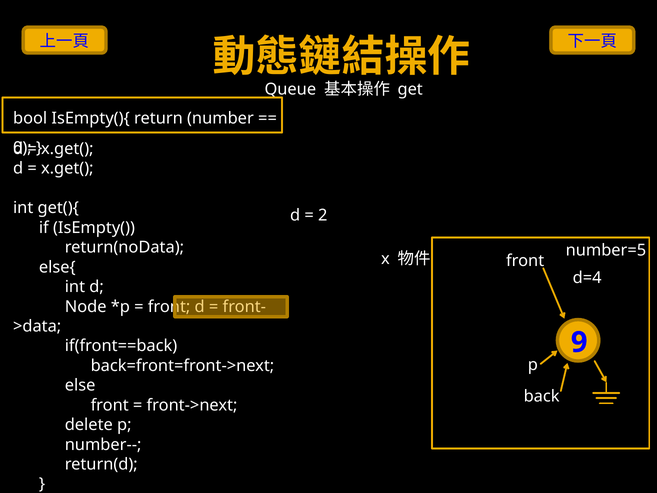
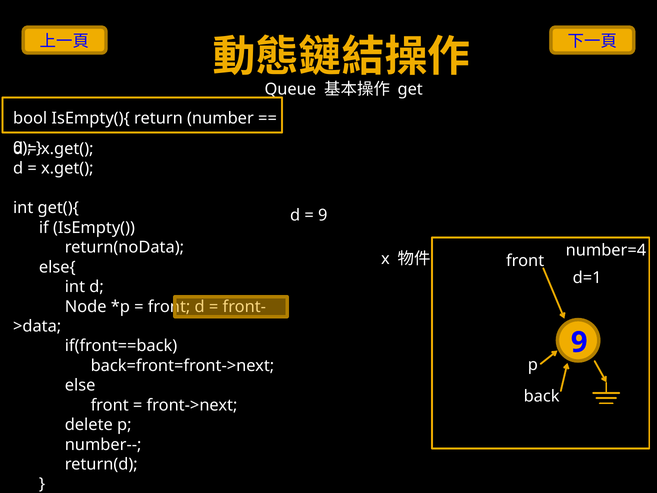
2: 2 -> 9 (323, 215)
number=5: number=5 -> number=4 (606, 250)
d=4: d=4 -> d=1 (587, 277)
